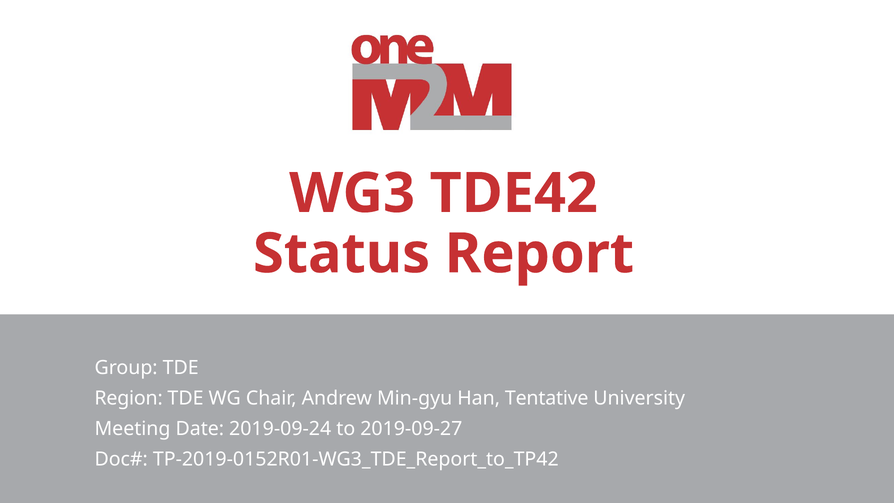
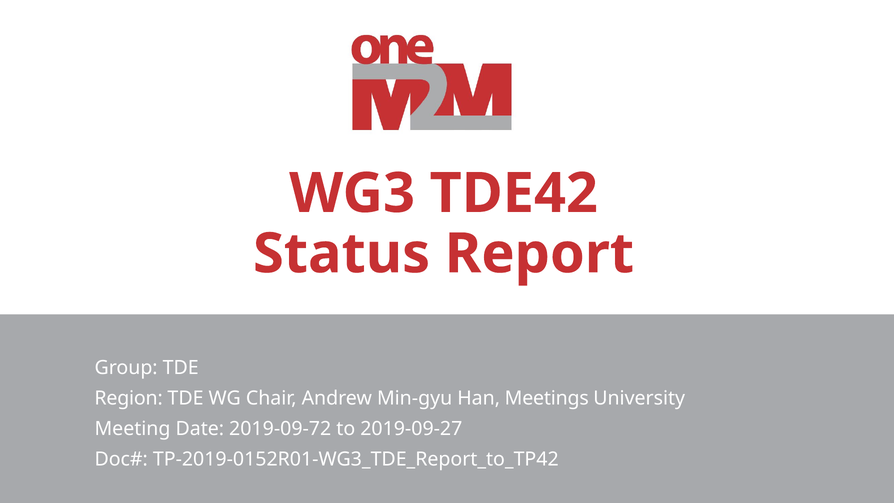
Tentative: Tentative -> Meetings (547, 398)
2019-09-24: 2019-09-24 -> 2019-09-72 (280, 429)
